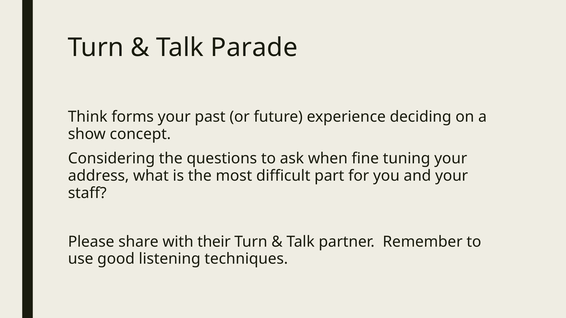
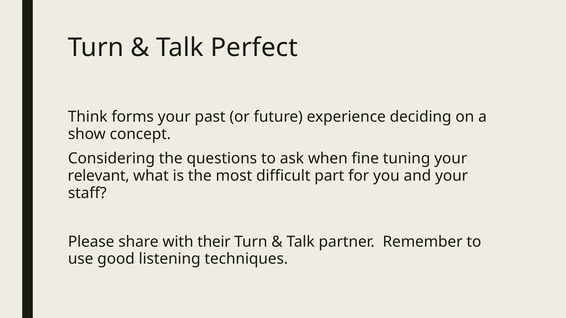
Parade: Parade -> Perfect (254, 48)
address: address -> relevant (99, 176)
